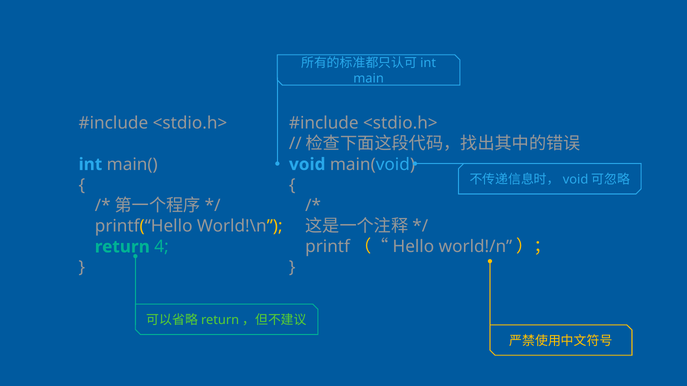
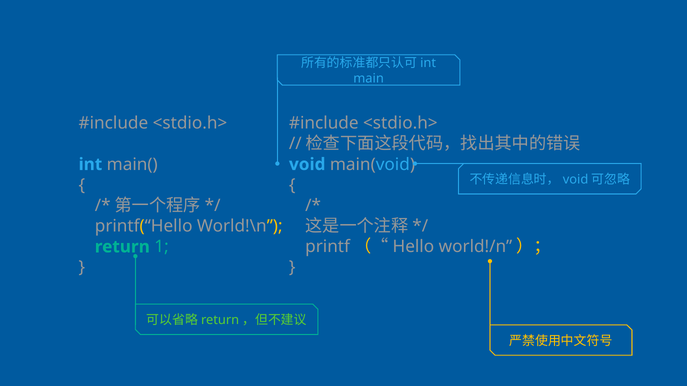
4: 4 -> 1 (162, 247)
